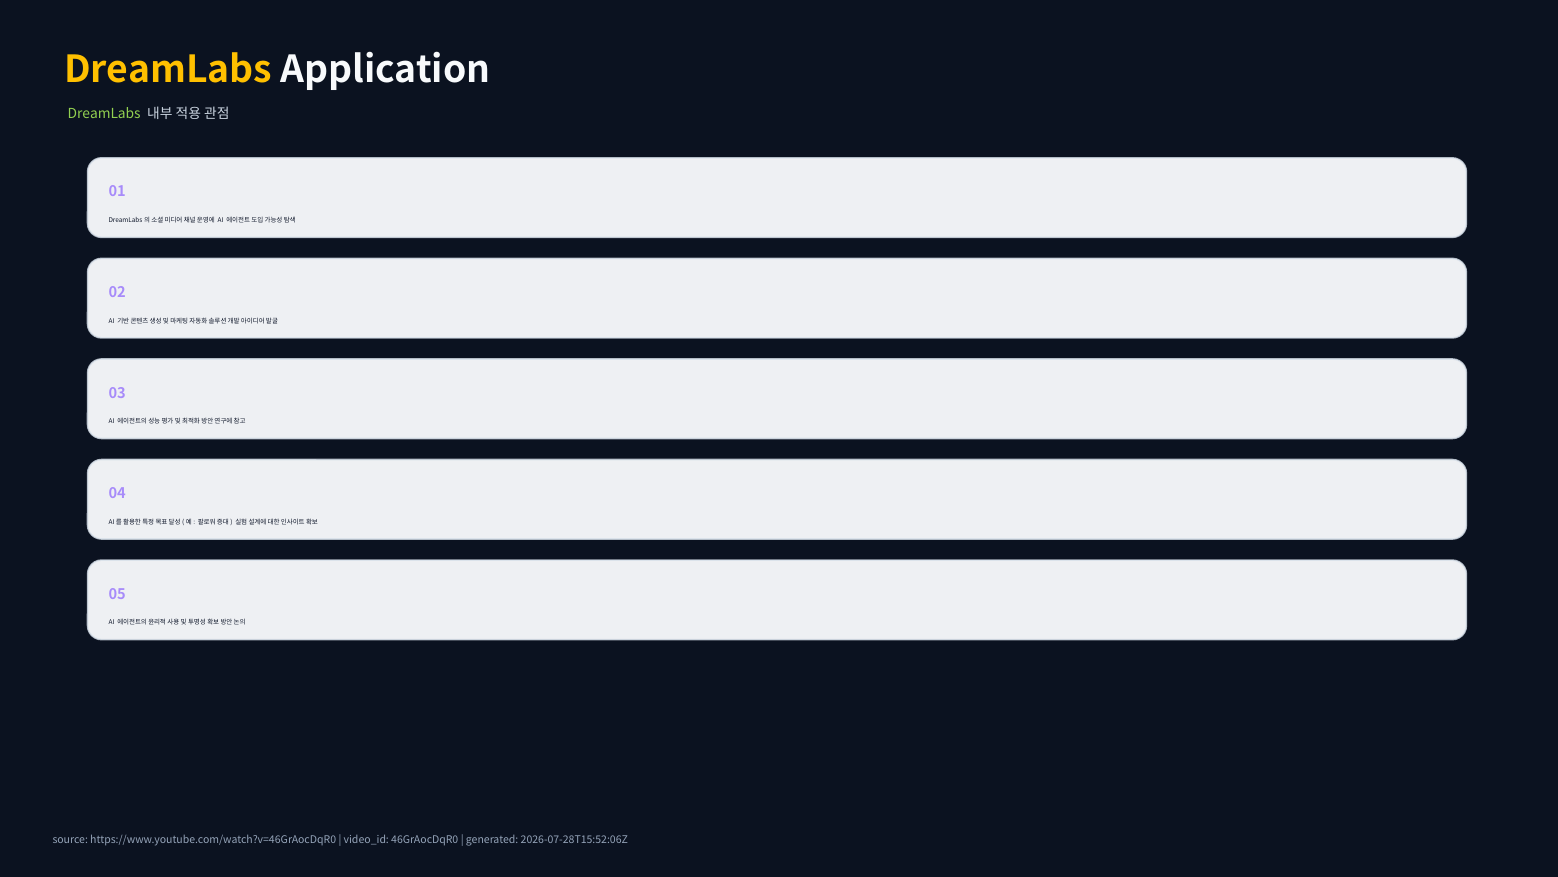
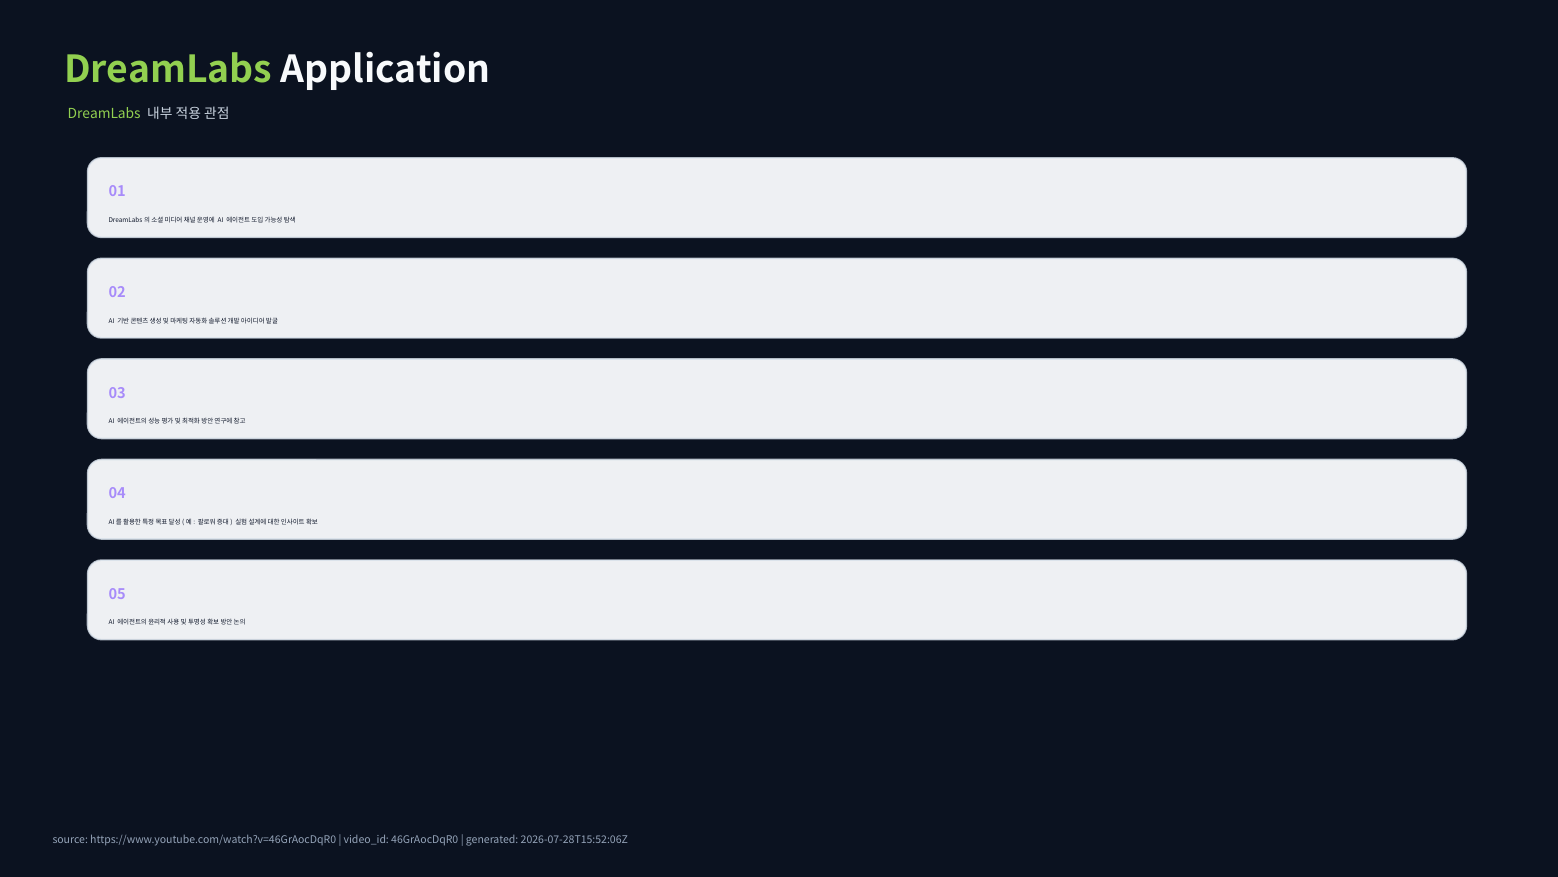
DreamLabs colour: yellow -> light green (168, 70)
